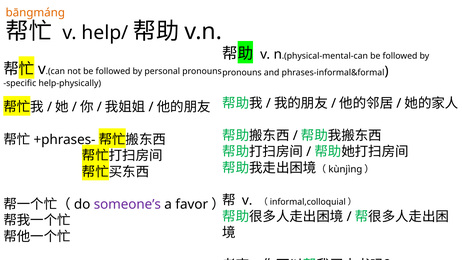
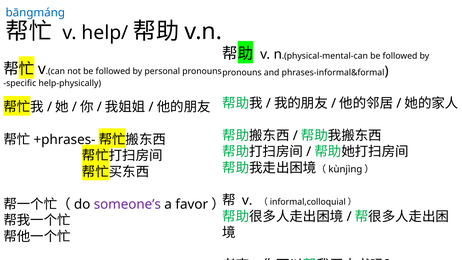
bāngmáng colour: orange -> blue (35, 13)
